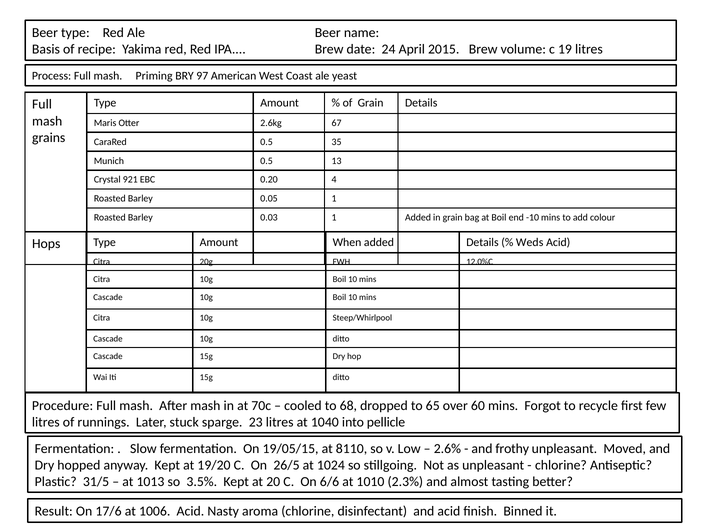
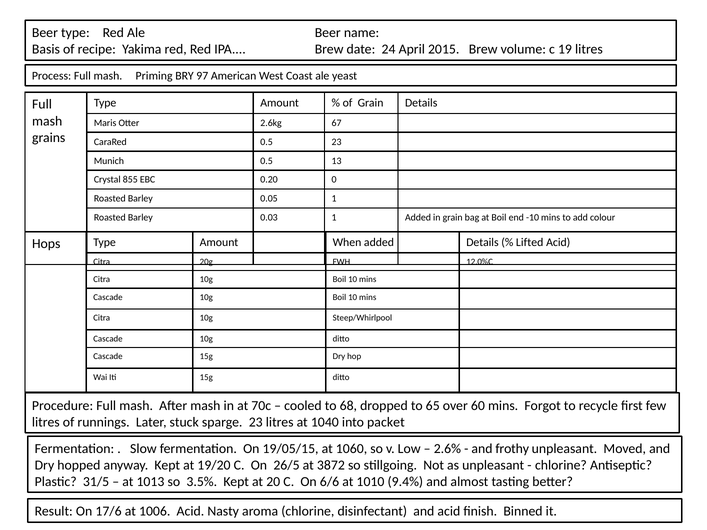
0.5 35: 35 -> 23 (337, 142)
921: 921 -> 855 (130, 180)
4: 4 -> 0 (334, 180)
Weds: Weds -> Lifted (530, 243)
pellicle: pellicle -> packet (386, 422)
8110: 8110 -> 1060 (352, 449)
1024: 1024 -> 3872 (331, 465)
2.3%: 2.3% -> 9.4% (405, 482)
